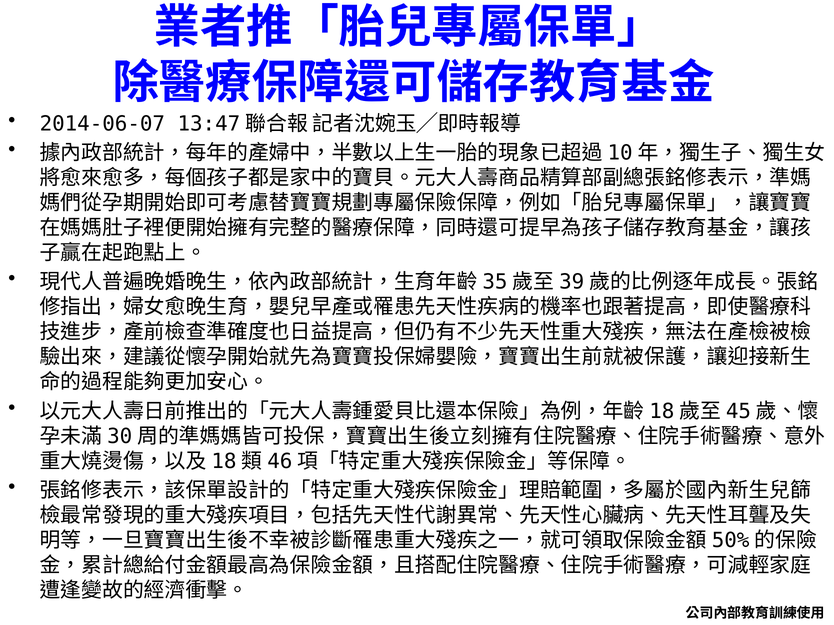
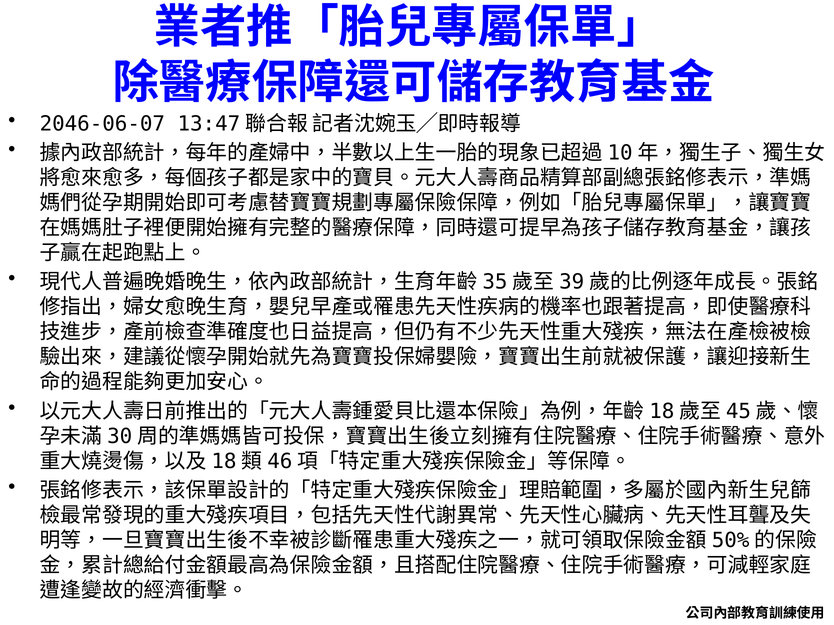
2014-06-07: 2014-06-07 -> 2046-06-07 (102, 124)
